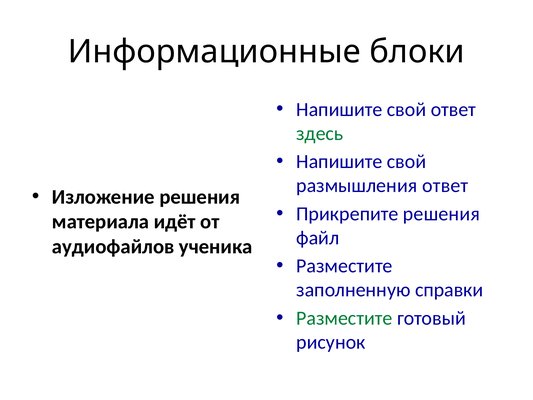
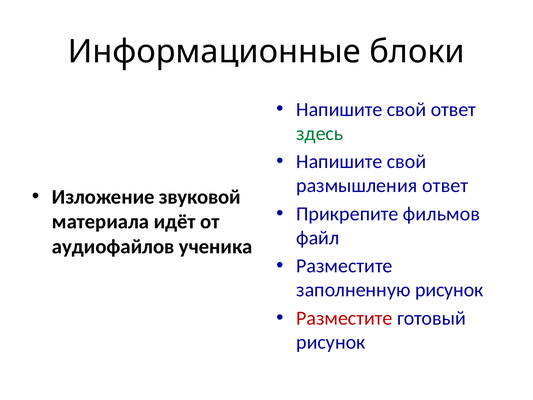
Изложение решения: решения -> звуковой (200, 197)
Прикрепите решения: решения -> фильмов (442, 214)
заполненную справки: справки -> рисунок (449, 290)
Разместите colour: green -> red (344, 318)
